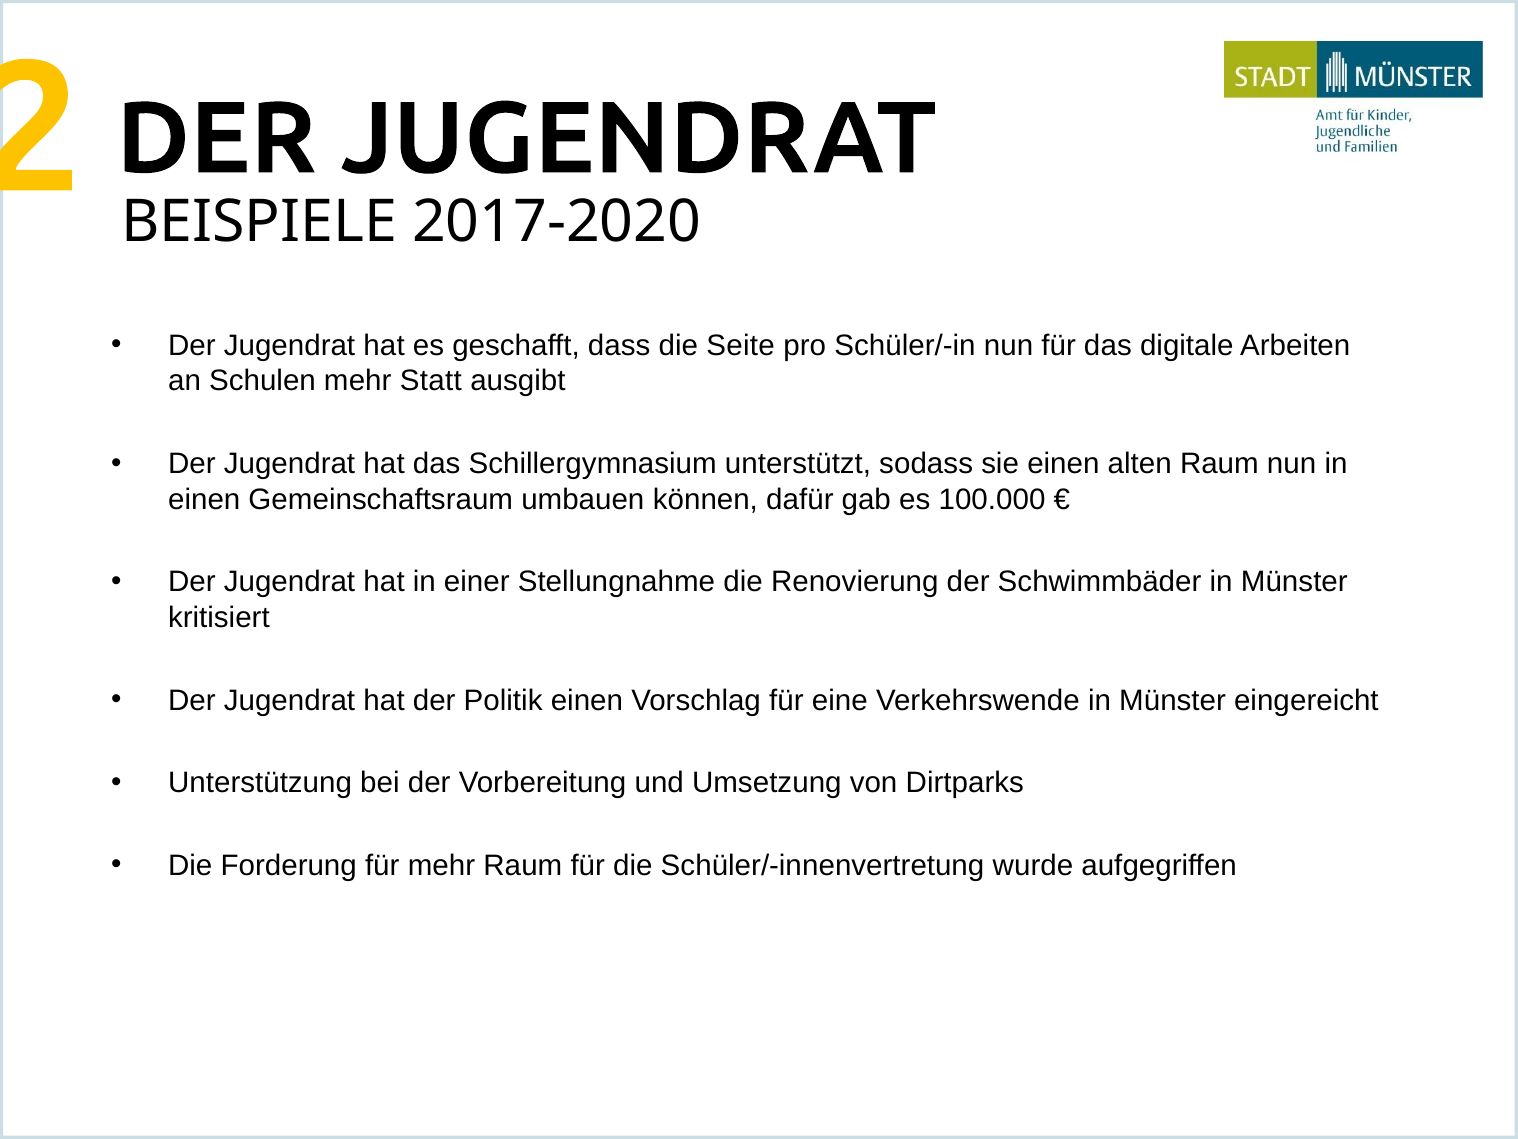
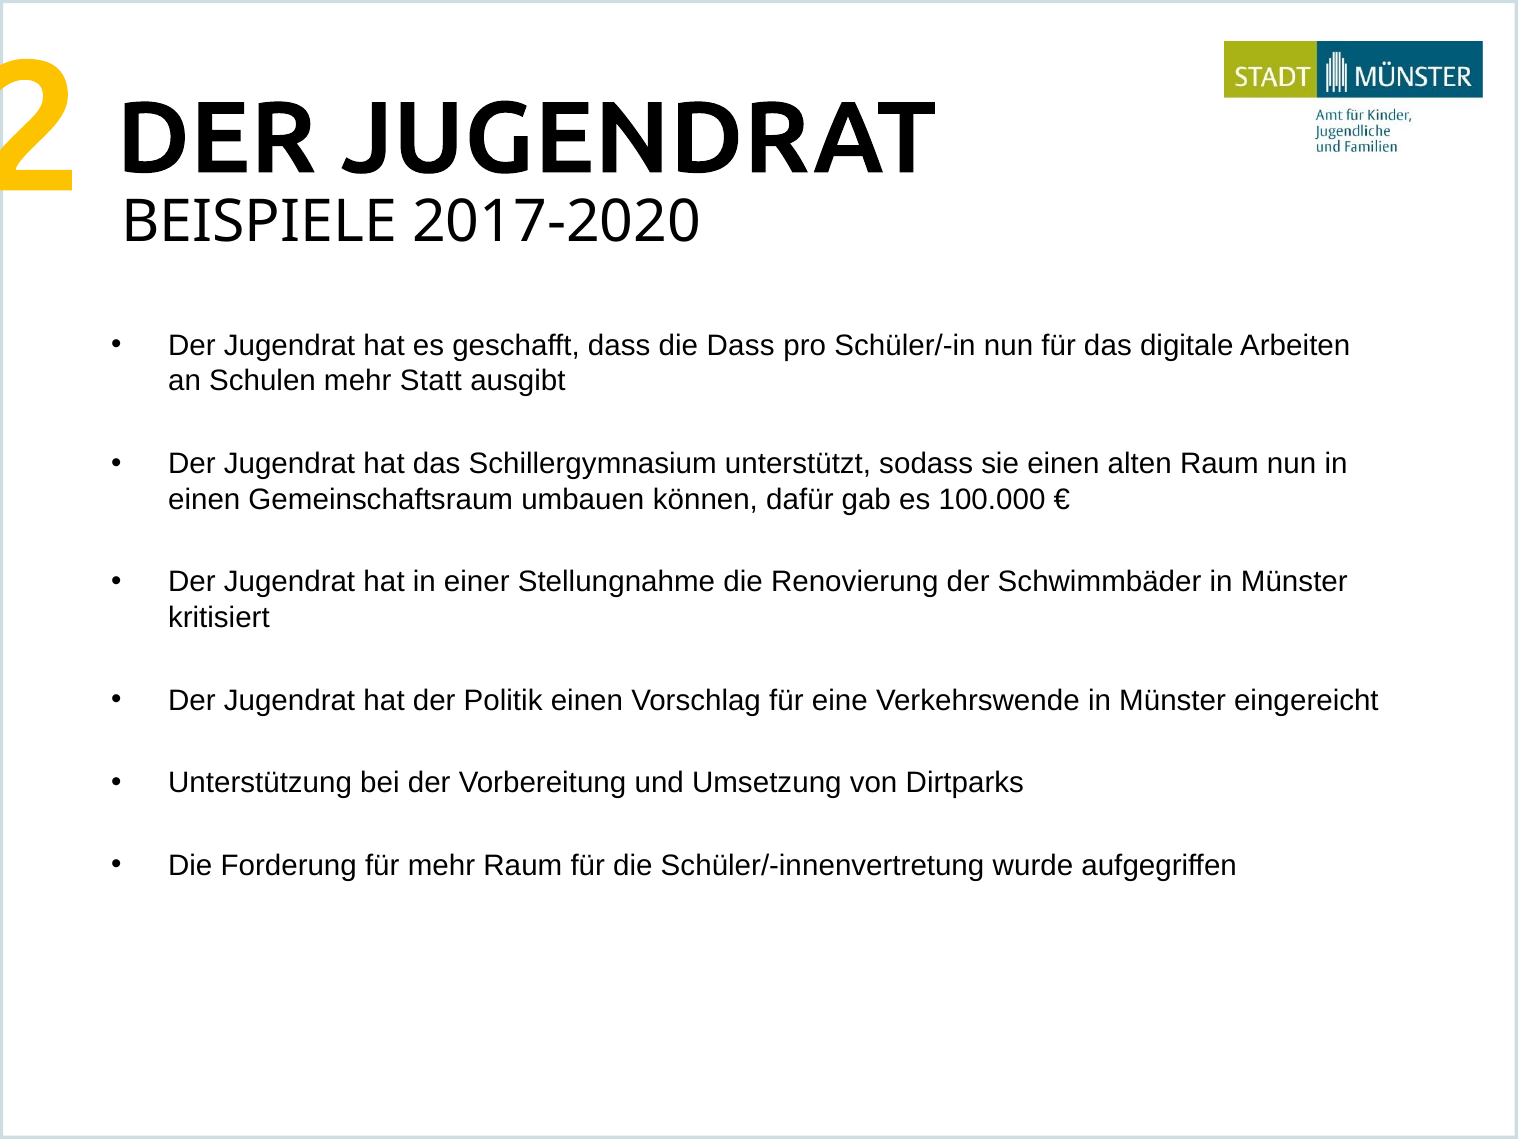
die Seite: Seite -> Dass (741, 345)
